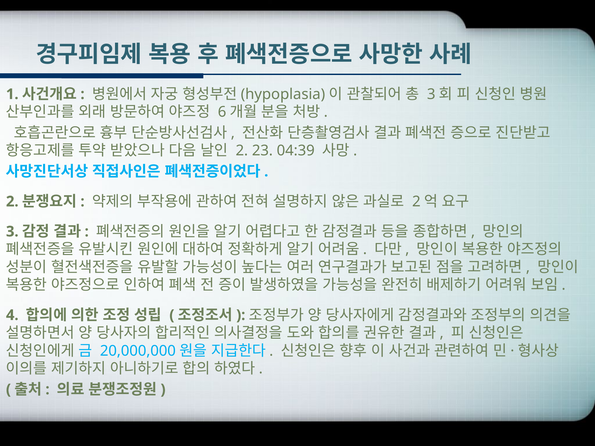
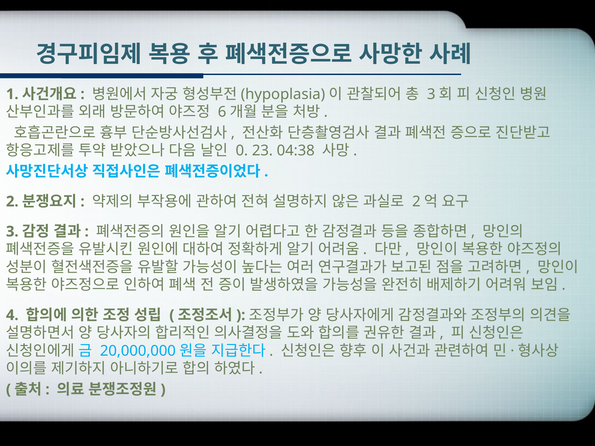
2: 2 -> 0 (242, 151)
04:39: 04:39 -> 04:38 (296, 151)
